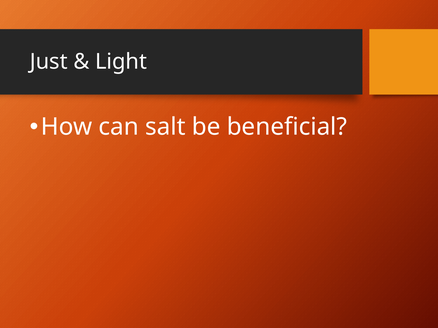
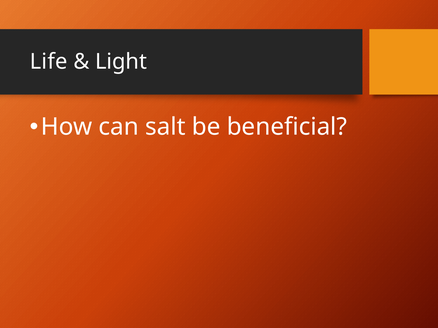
Just: Just -> Life (49, 62)
